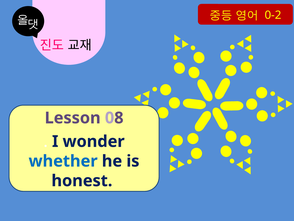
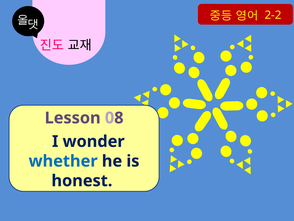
0-2: 0-2 -> 2-2 (273, 15)
